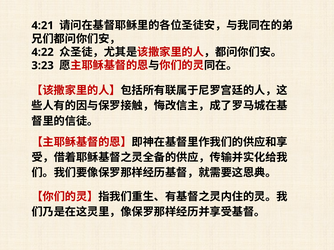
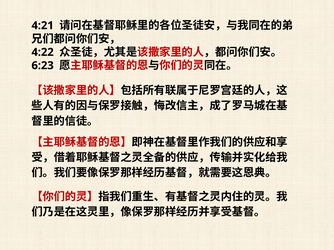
3:23: 3:23 -> 6:23 (43, 66)
